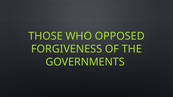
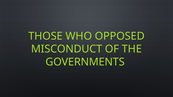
FORGIVENESS: FORGIVENESS -> MISCONDUCT (67, 49)
